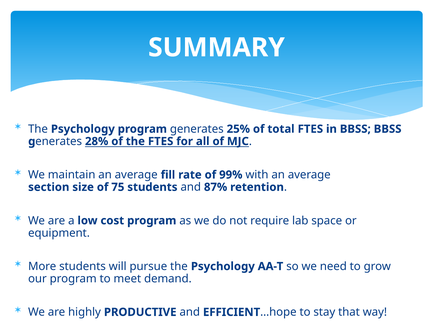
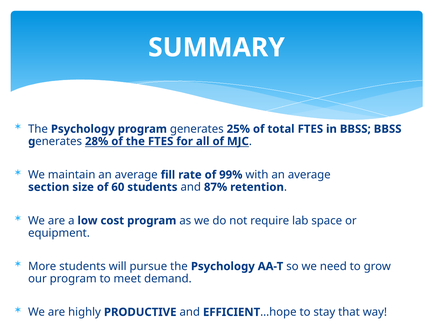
75: 75 -> 60 (118, 187)
